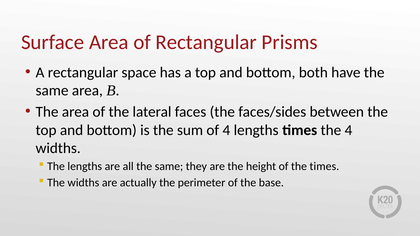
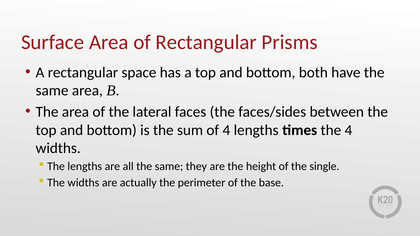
the times: times -> single (324, 167)
